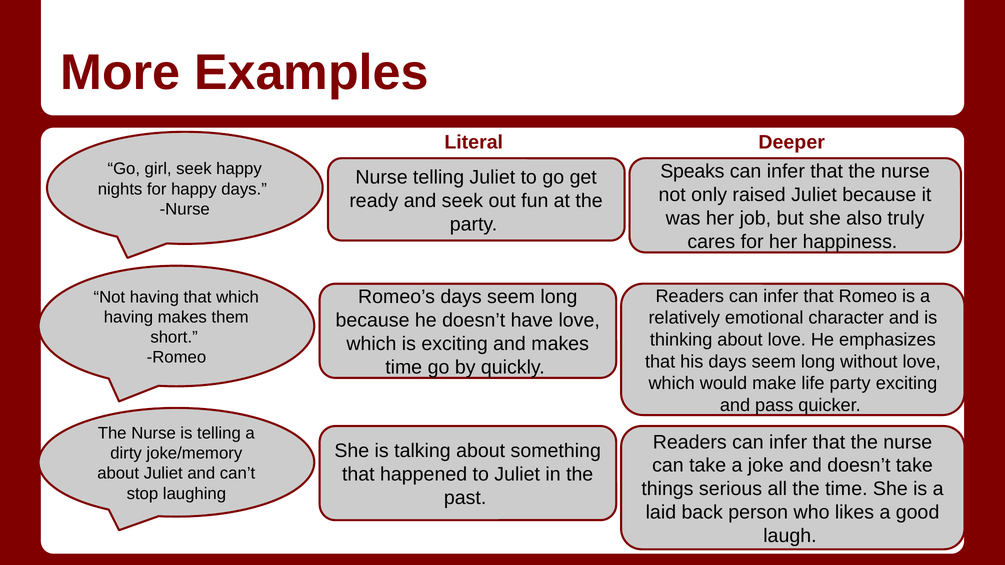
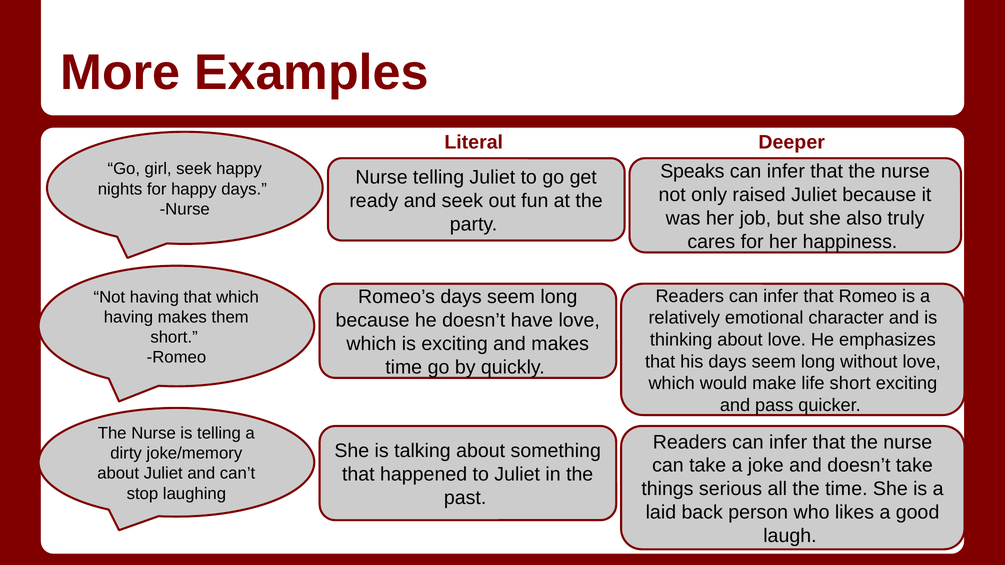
life party: party -> short (850, 384)
